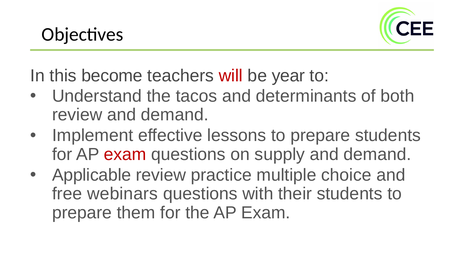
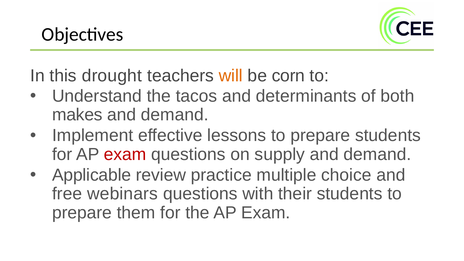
become: become -> drought (112, 76)
will colour: red -> orange (231, 76)
year: year -> corn (288, 76)
review: review -> makes (77, 115)
